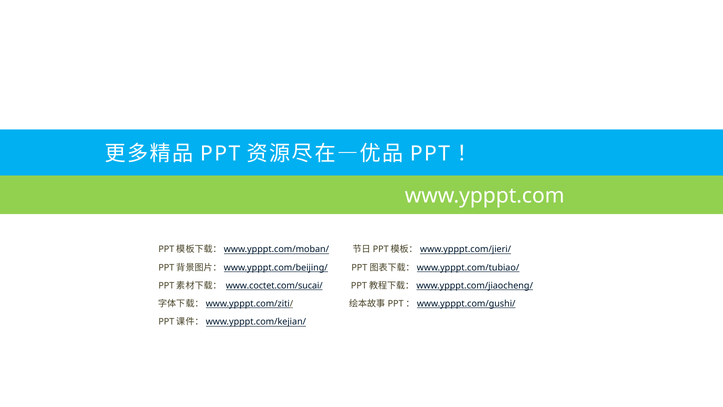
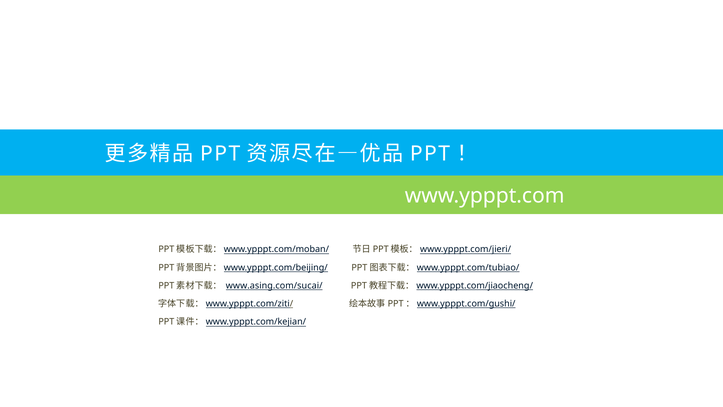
www.coctet.com/sucai/: www.coctet.com/sucai/ -> www.asing.com/sucai/ (274, 285)
